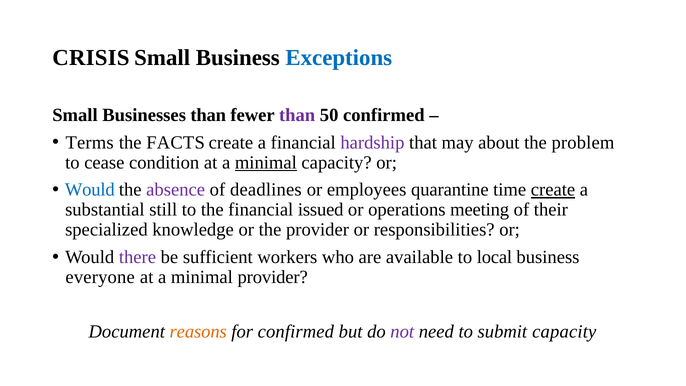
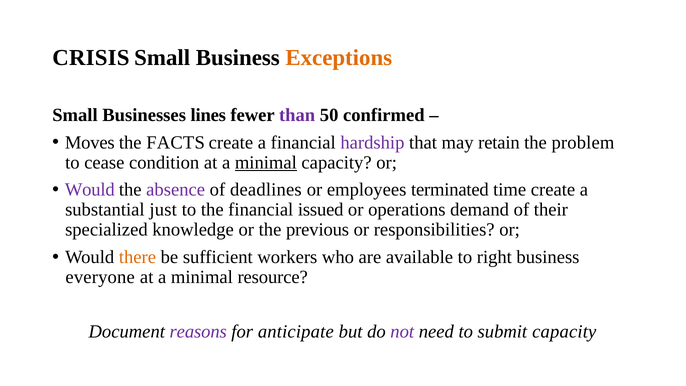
Exceptions colour: blue -> orange (339, 58)
Businesses than: than -> lines (208, 115)
Terms: Terms -> Moves (90, 142)
about: about -> retain (499, 142)
Would colour: blue -> purple (90, 190)
quarantine: quarantine -> terminated (450, 190)
create underline: present -> none (553, 190)
still: still -> just (163, 210)
meeting: meeting -> demand (480, 210)
the provider: provider -> previous (318, 230)
there colour: purple -> orange (137, 257)
local: local -> right (494, 257)
minimal provider: provider -> resource (273, 277)
reasons colour: orange -> purple (198, 331)
for confirmed: confirmed -> anticipate (296, 331)
